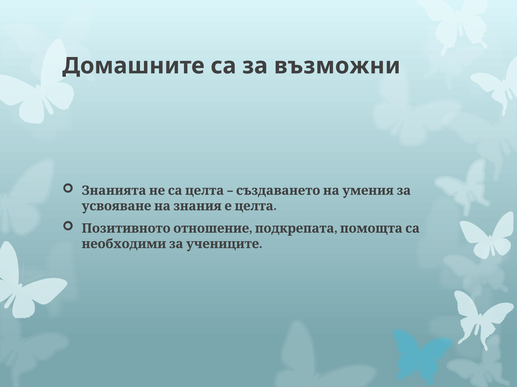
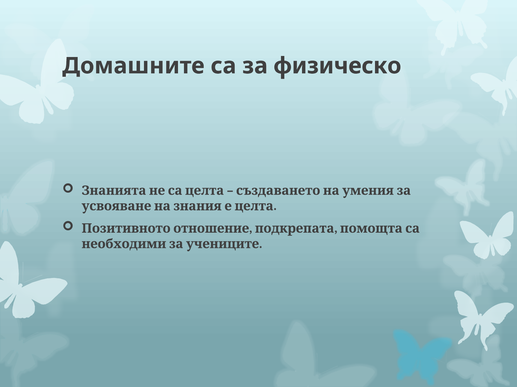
възможни: възможни -> физическо (337, 66)
